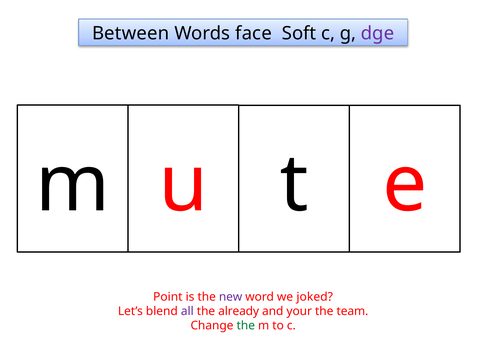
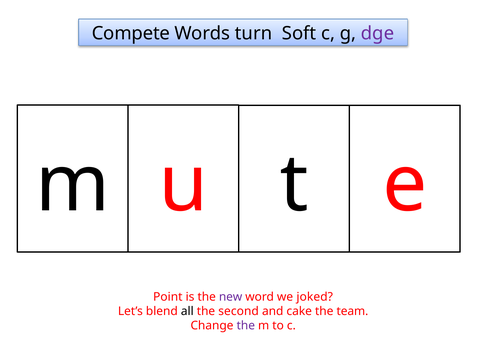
Between: Between -> Compete (131, 33)
face: face -> turn (254, 33)
all colour: purple -> black (187, 311)
already: already -> second (239, 311)
your: your -> cake (299, 311)
the colour: green -> purple (246, 325)
